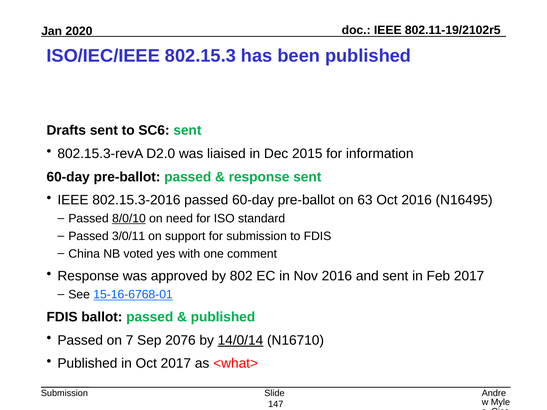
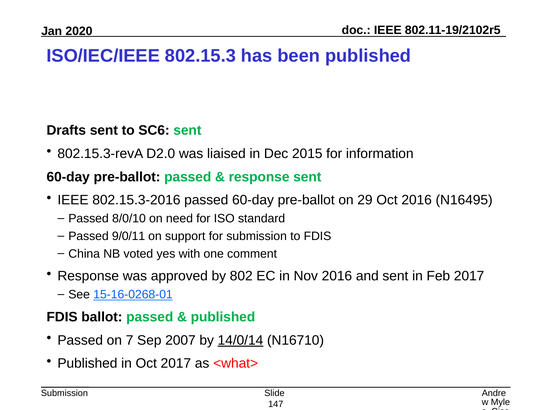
63: 63 -> 29 (365, 200)
8/0/10 underline: present -> none (129, 219)
3/0/11: 3/0/11 -> 9/0/11 (129, 236)
15-16-6768-01: 15-16-6768-01 -> 15-16-0268-01 (133, 295)
2076: 2076 -> 2007 (180, 340)
